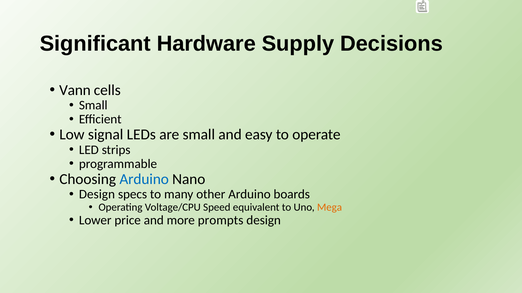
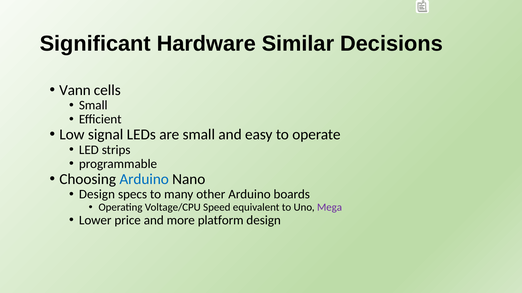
Supply: Supply -> Similar (298, 44)
Mega colour: orange -> purple (330, 208)
prompts: prompts -> platform (221, 221)
